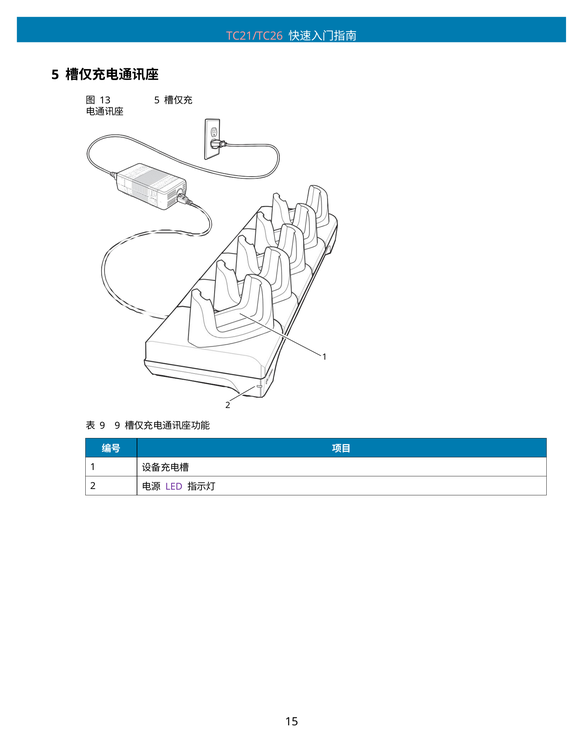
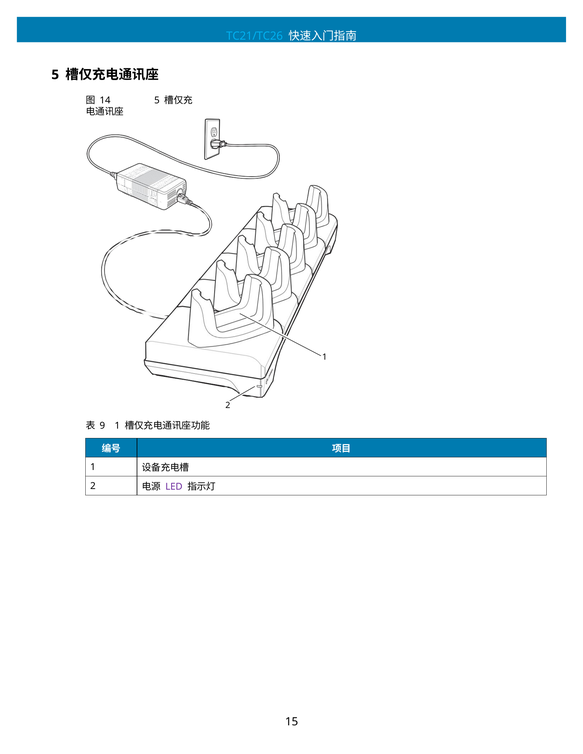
TC21/TC26 colour: pink -> light blue (255, 36)
13: 13 -> 14 (105, 100)
9 9: 9 -> 1 (117, 426)
